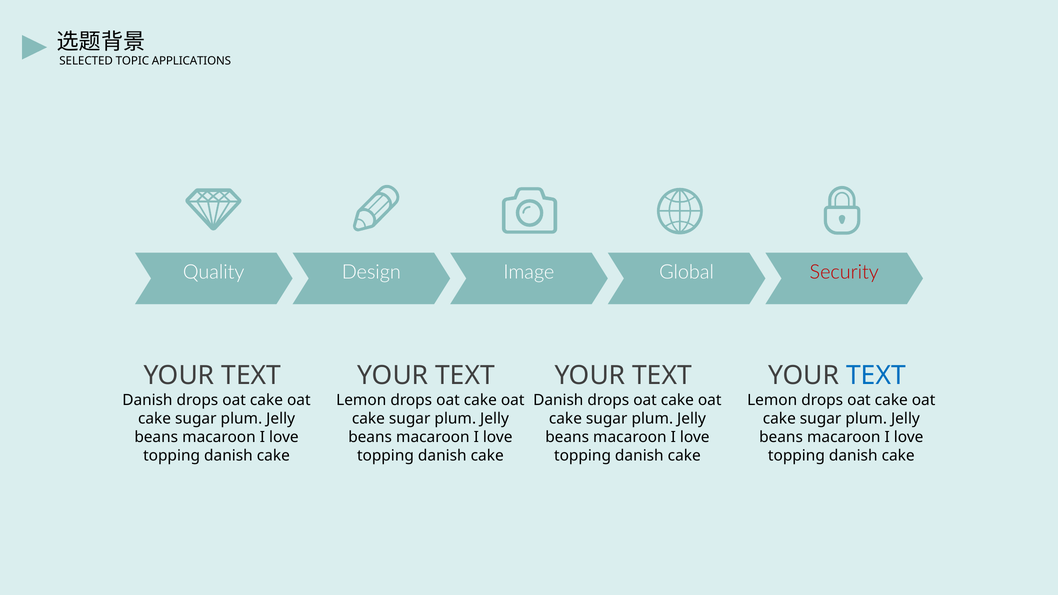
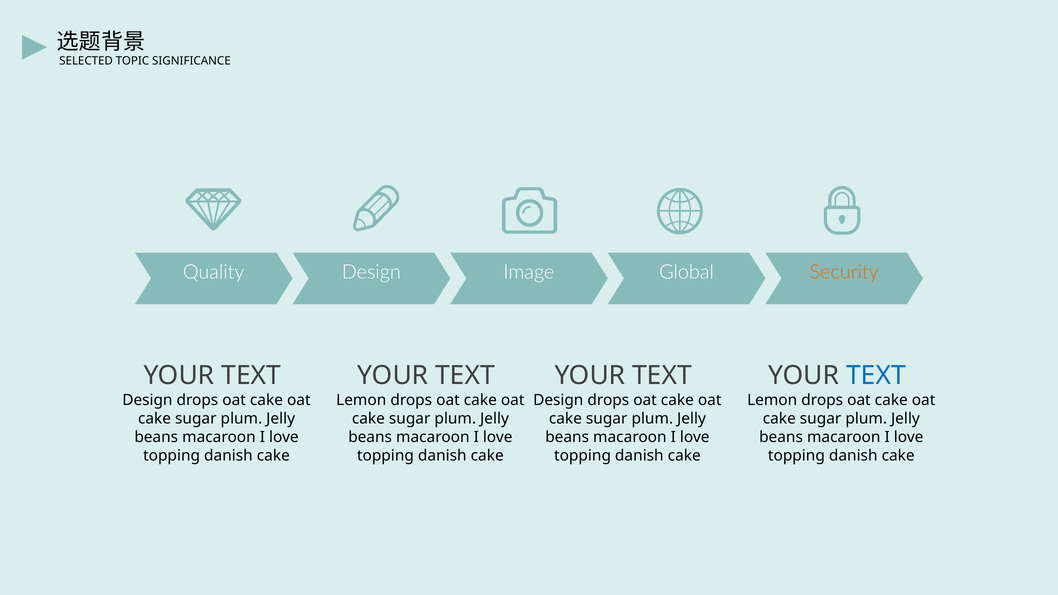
APPLICATIONS: APPLICATIONS -> SIGNIFICANCE (191, 61)
Security colour: red -> orange (844, 272)
Danish: Danish -> Design (147, 400)
Danish: Danish -> Design (558, 400)
